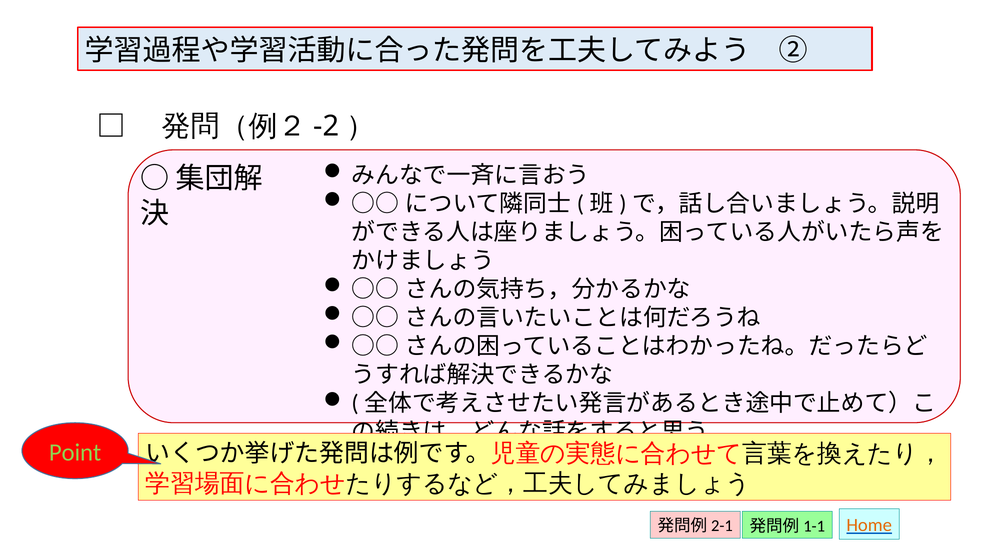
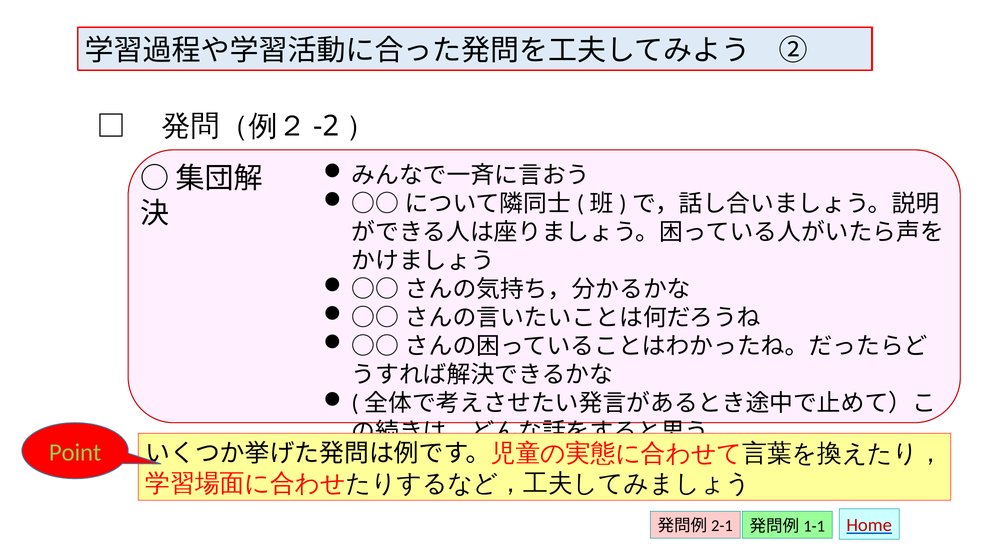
Home colour: orange -> red (869, 525)
